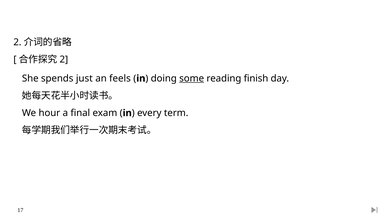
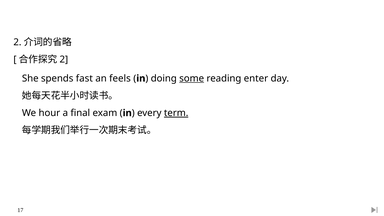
just: just -> fast (84, 78)
finish: finish -> enter (256, 78)
term underline: none -> present (176, 113)
